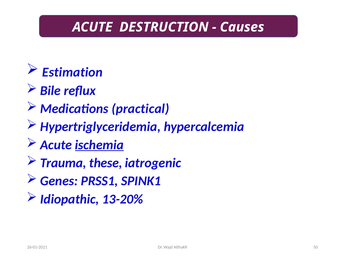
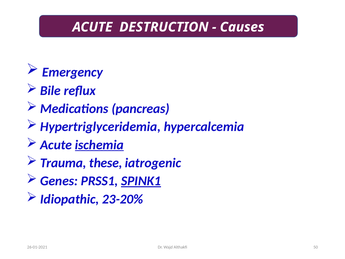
Estimation: Estimation -> Emergency (72, 72)
practical: practical -> pancreas (141, 109)
SPINK1 underline: none -> present (141, 181)
13-20%: 13-20% -> 23-20% (123, 199)
